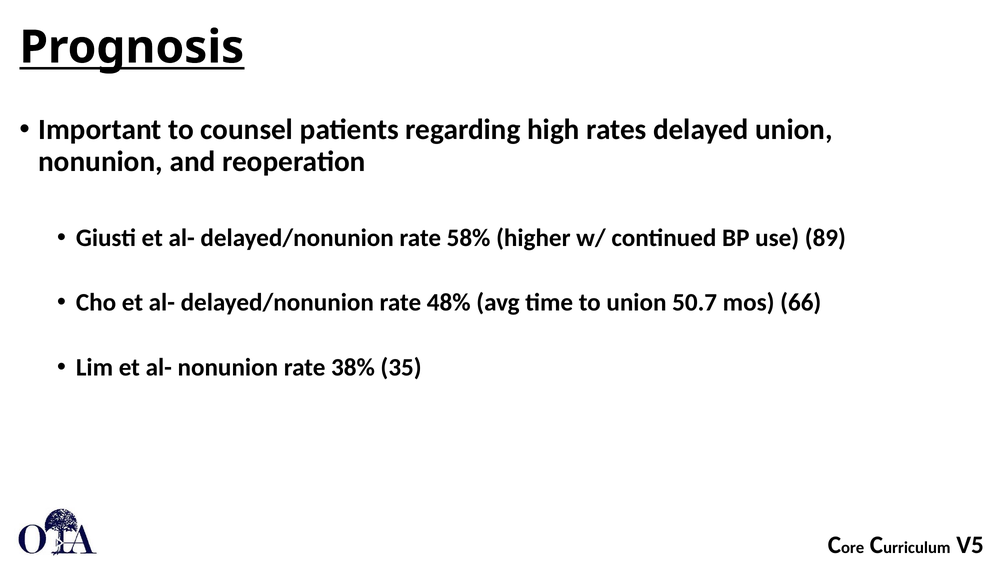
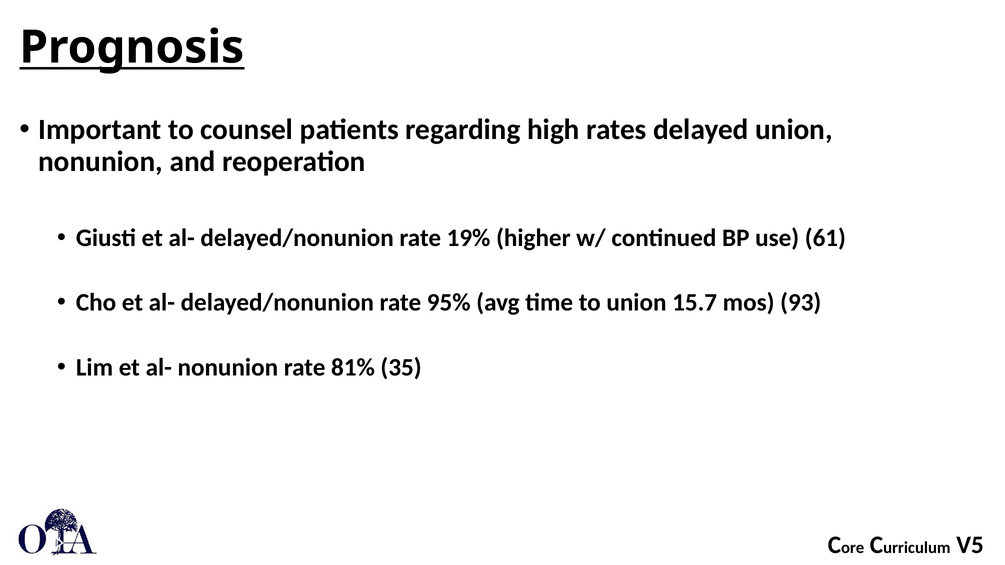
58%: 58% -> 19% (469, 238)
89: 89 -> 61 (825, 238)
48%: 48% -> 95% (449, 303)
50.7: 50.7 -> 15.7 (695, 303)
66: 66 -> 93 (801, 303)
38%: 38% -> 81% (353, 368)
